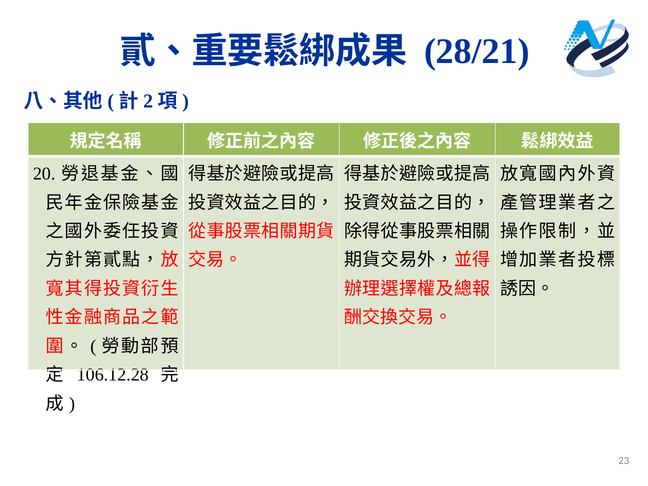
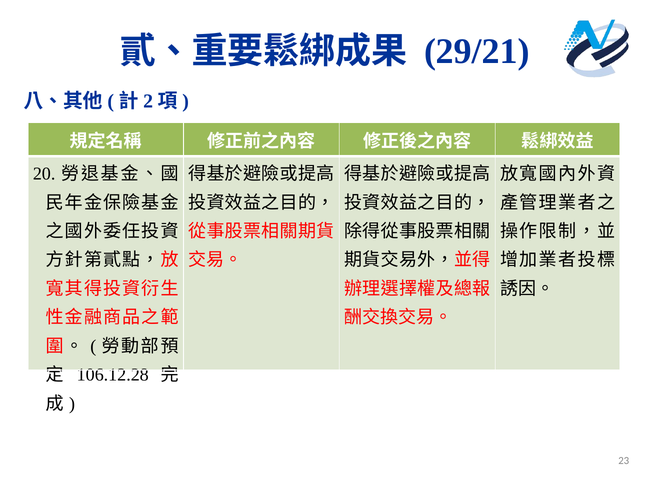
28/21: 28/21 -> 29/21 (477, 51)
